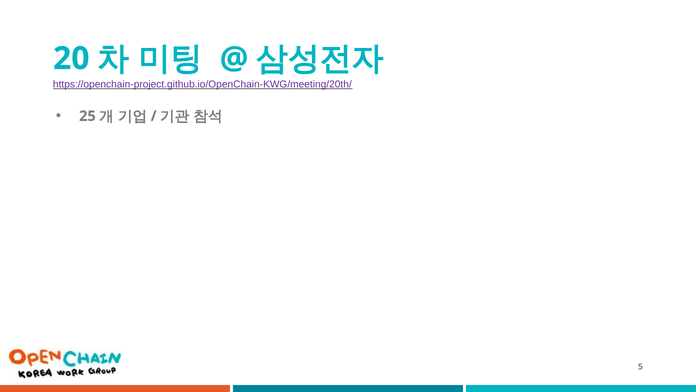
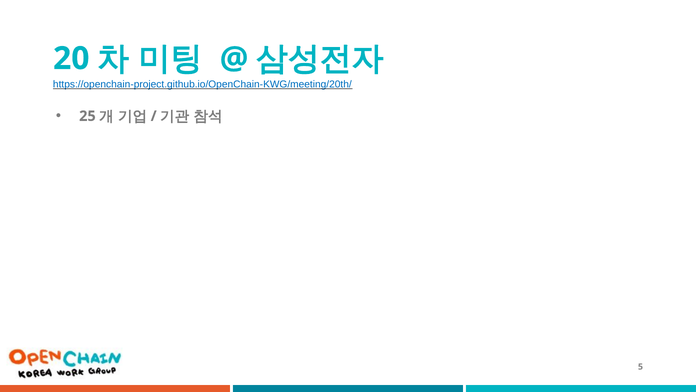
https://openchain-project.github.io/OpenChain-KWG/meeting/20th/ colour: purple -> blue (202, 84)
